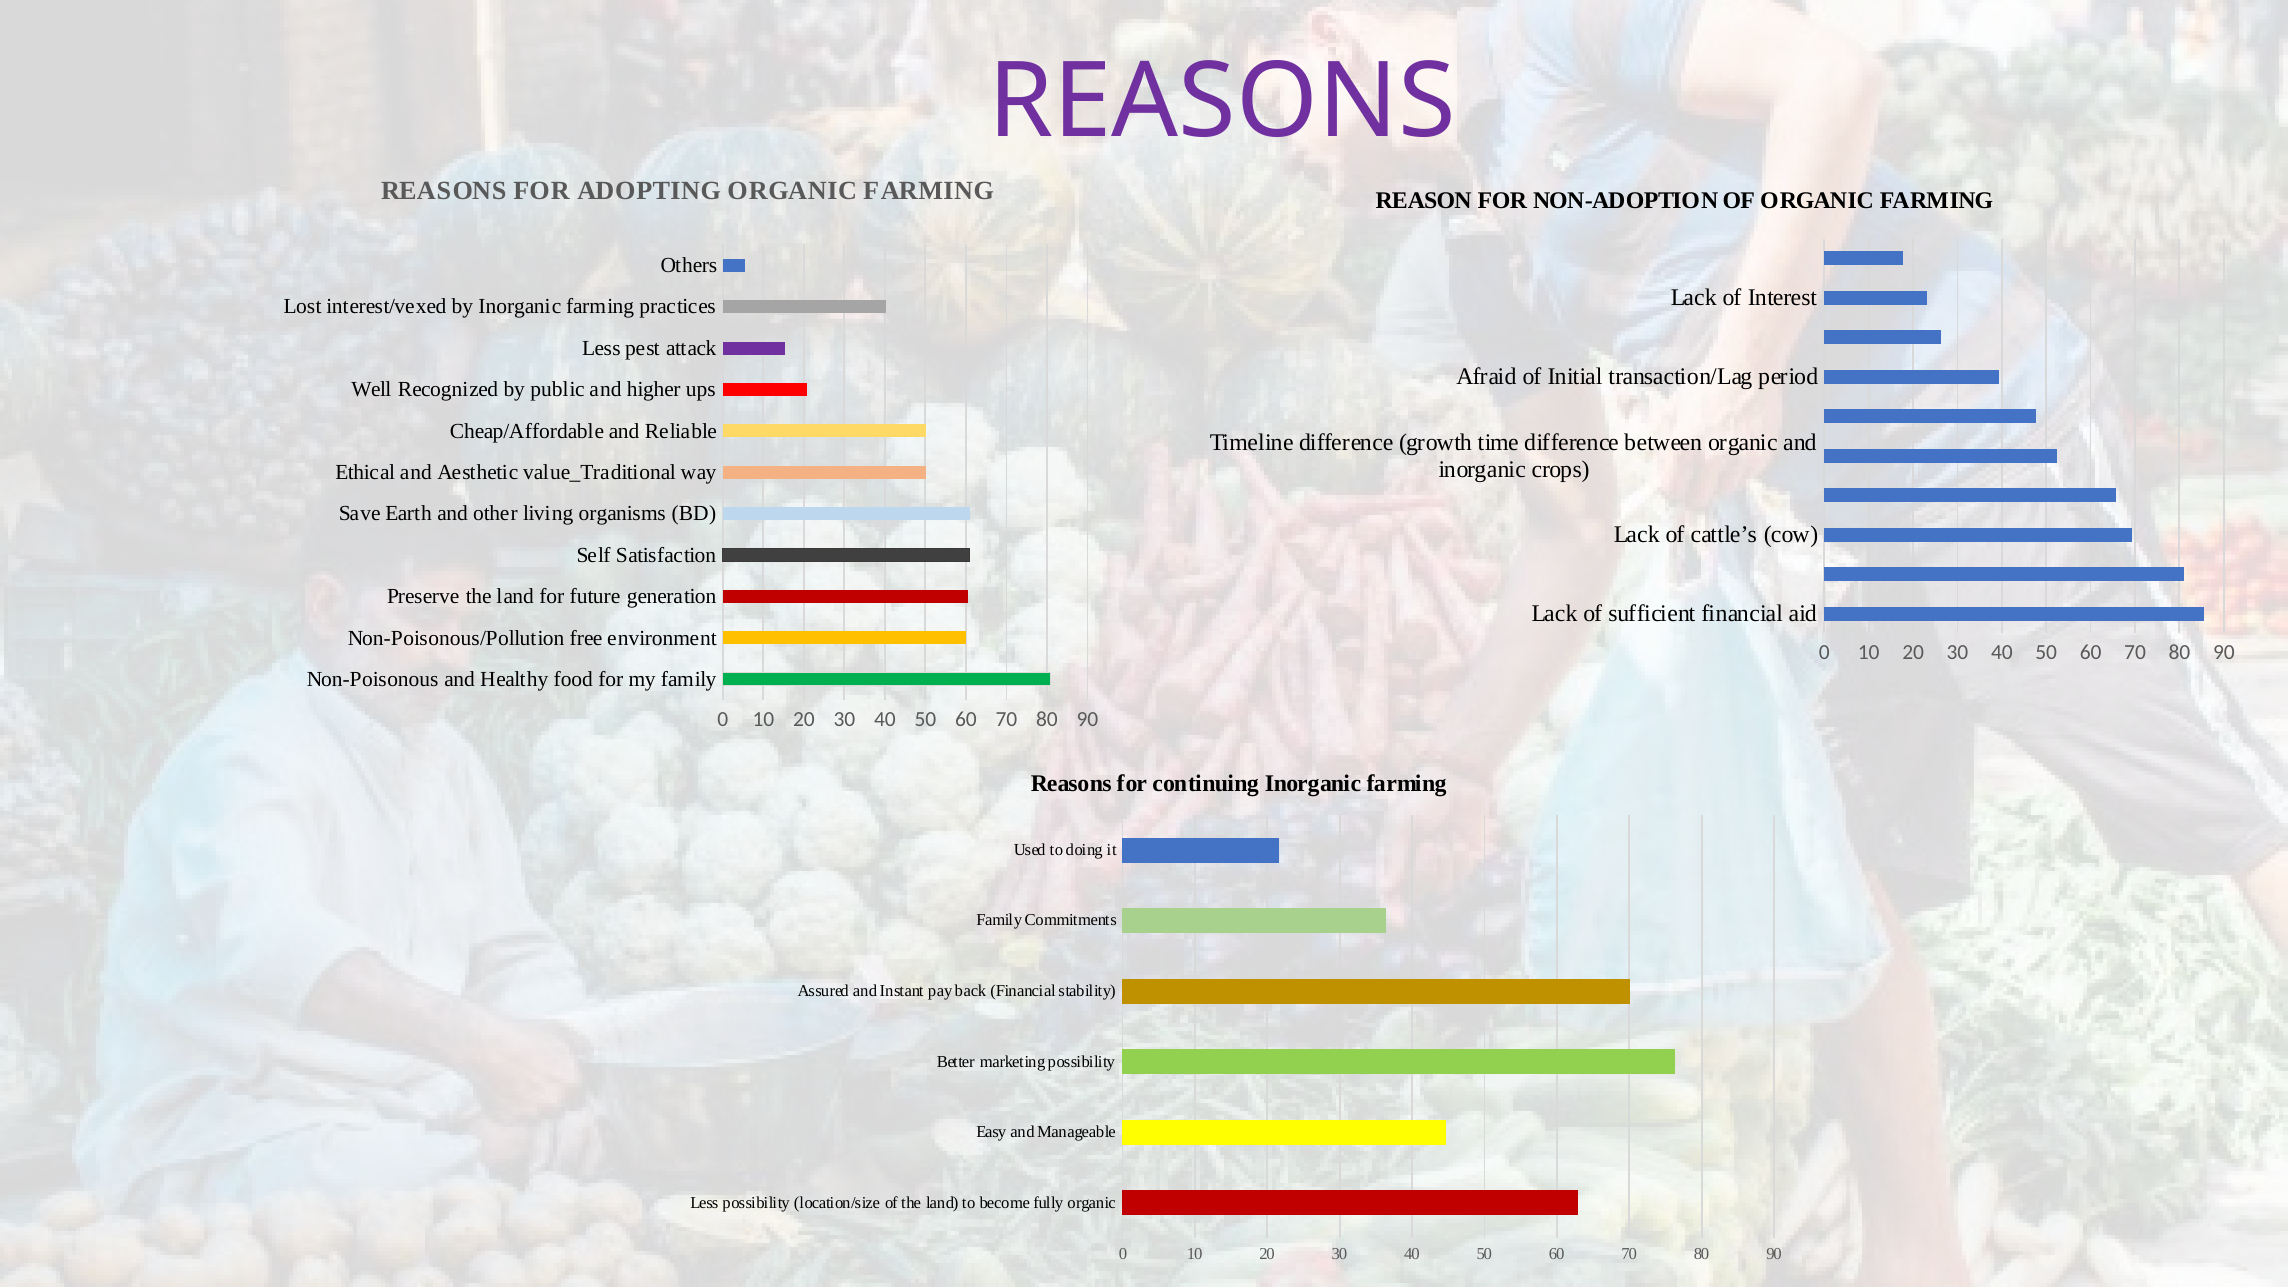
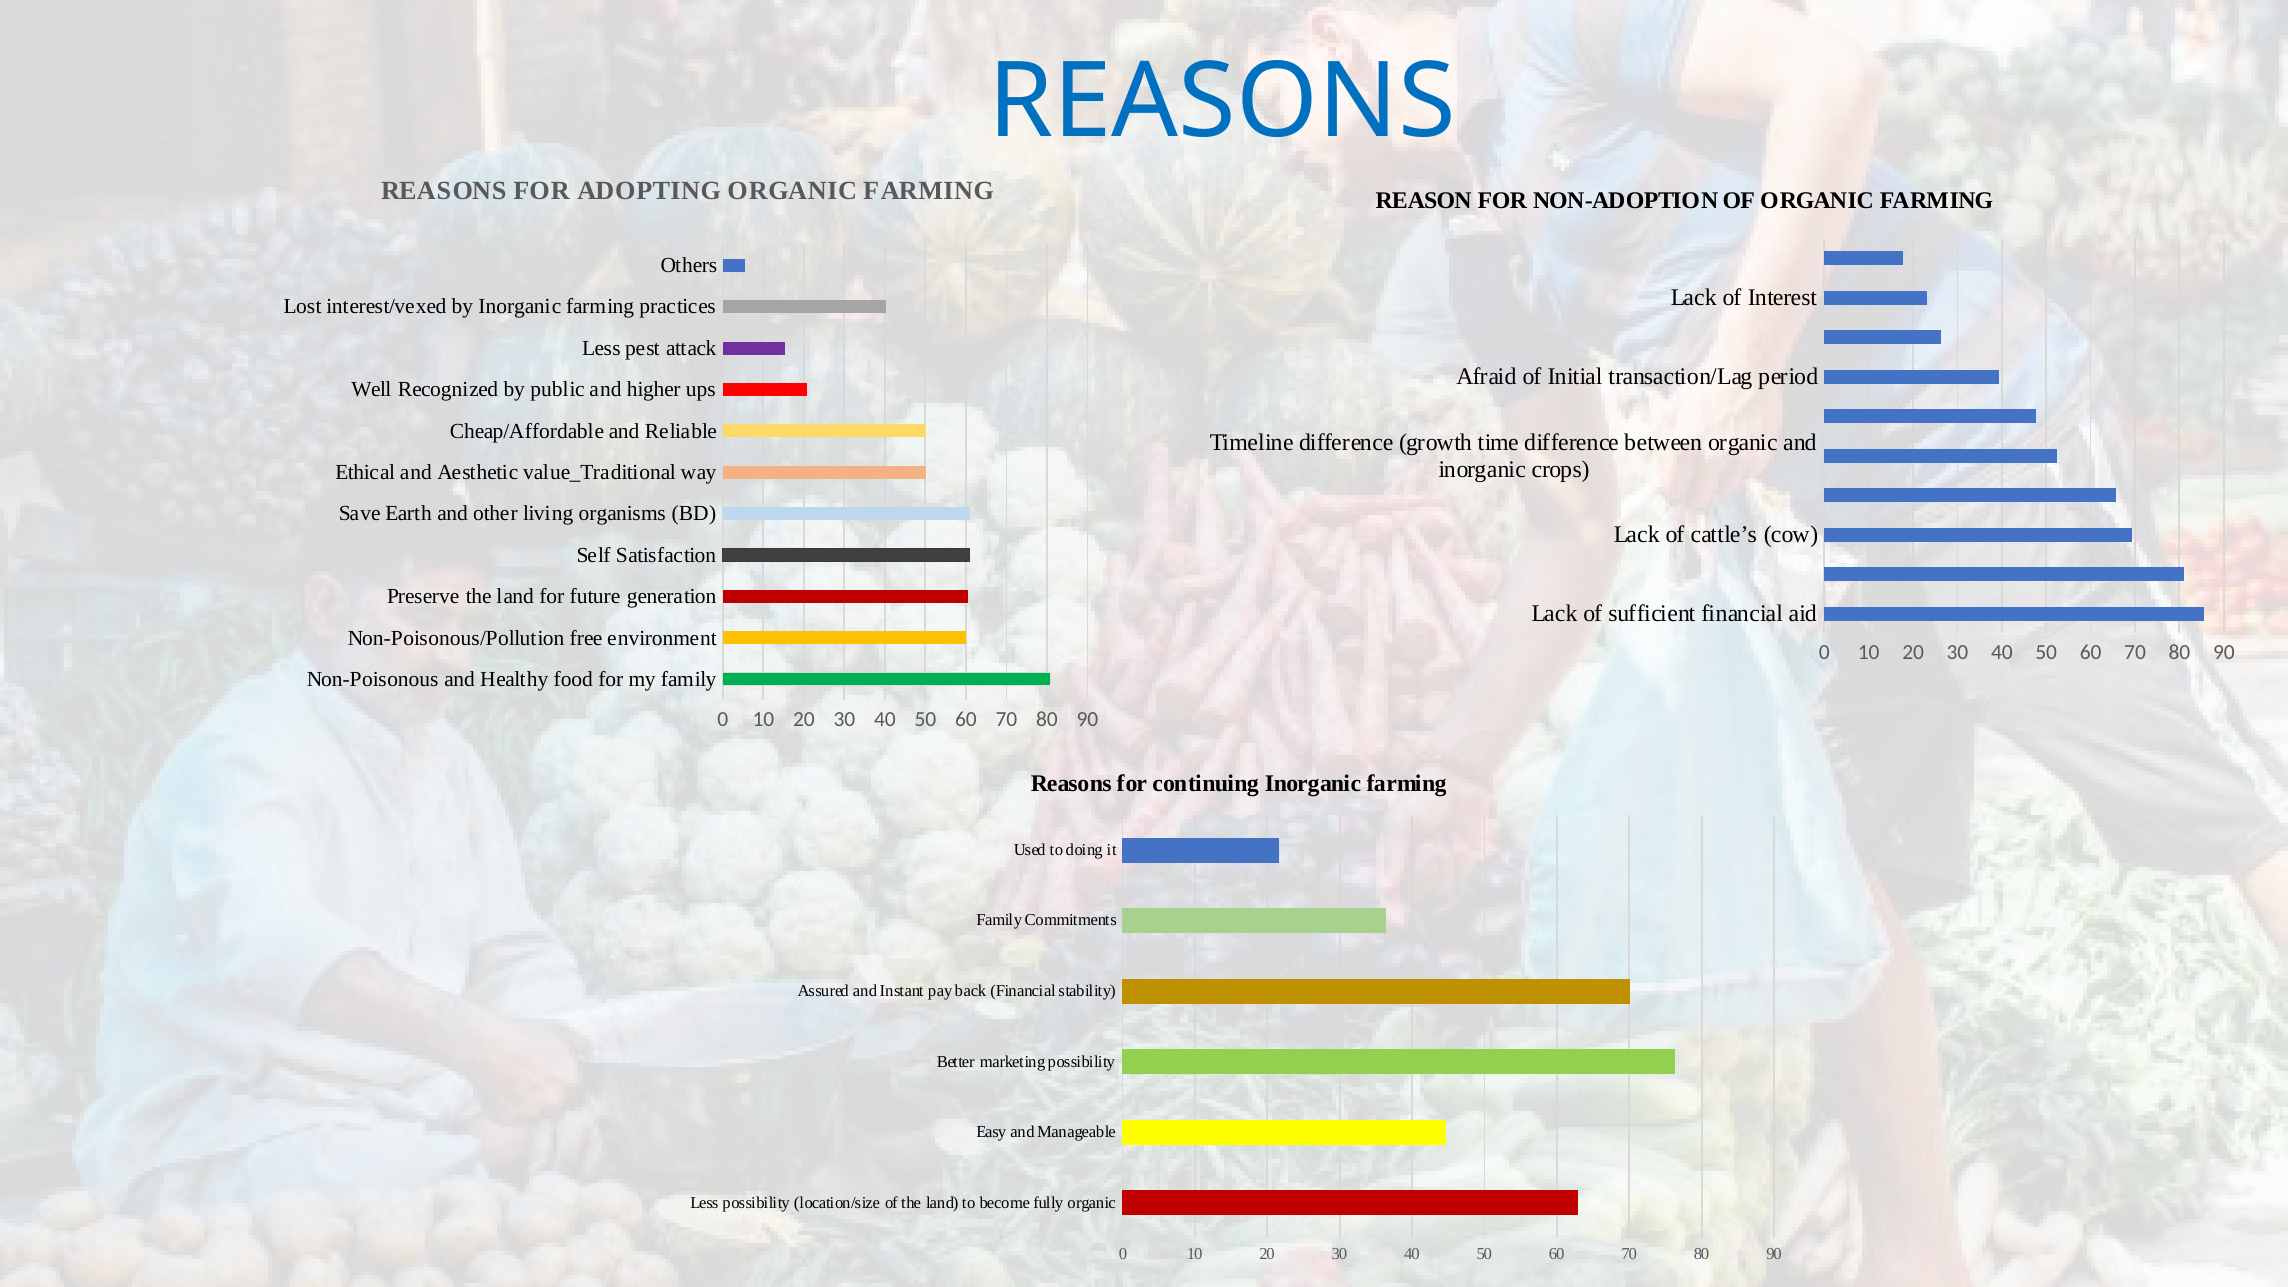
REASONS colour: purple -> blue (1222, 102)
